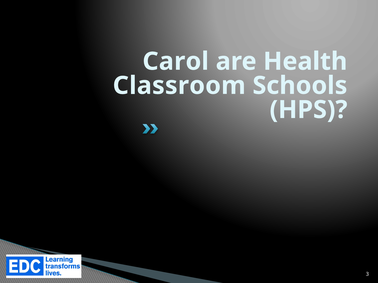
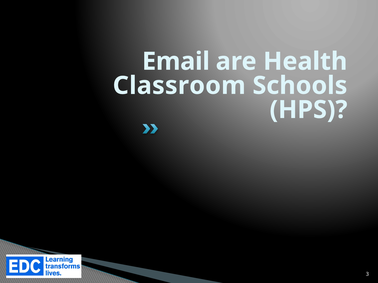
Carol: Carol -> Email (176, 62)
